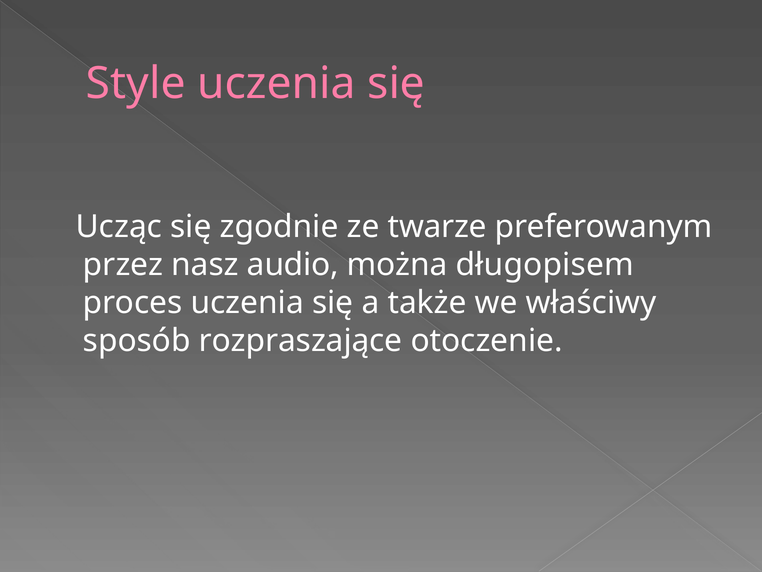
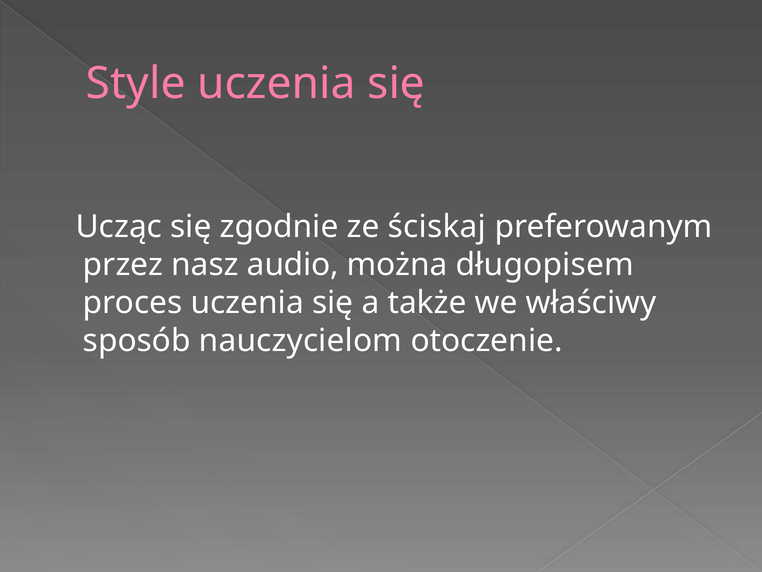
twarze: twarze -> ściskaj (437, 226)
rozpraszające: rozpraszające -> nauczycielom (301, 341)
